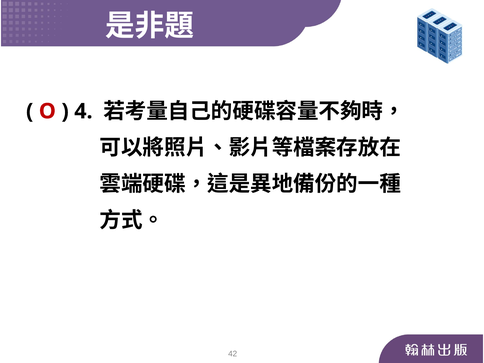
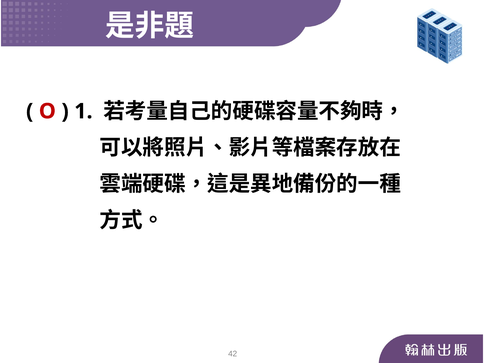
4: 4 -> 1 (83, 111)
